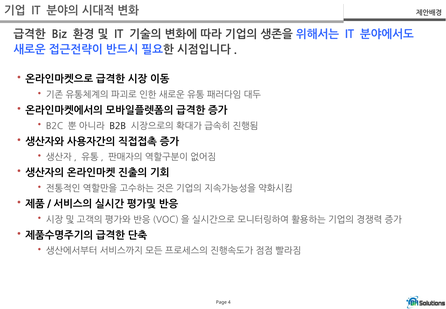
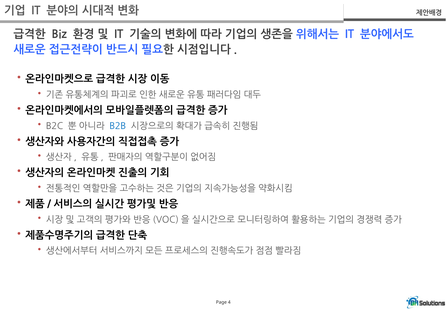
B2B colour: black -> blue (118, 126)
